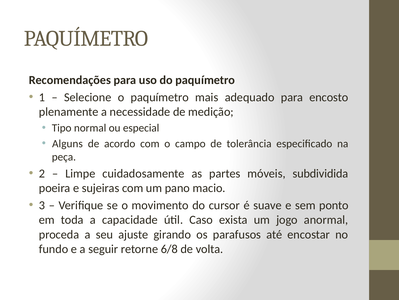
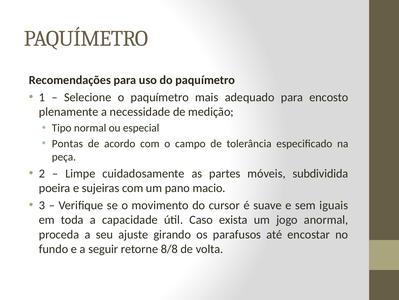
Alguns: Alguns -> Pontas (67, 143)
ponto: ponto -> iguais (334, 205)
6/8: 6/8 -> 8/8 (169, 249)
